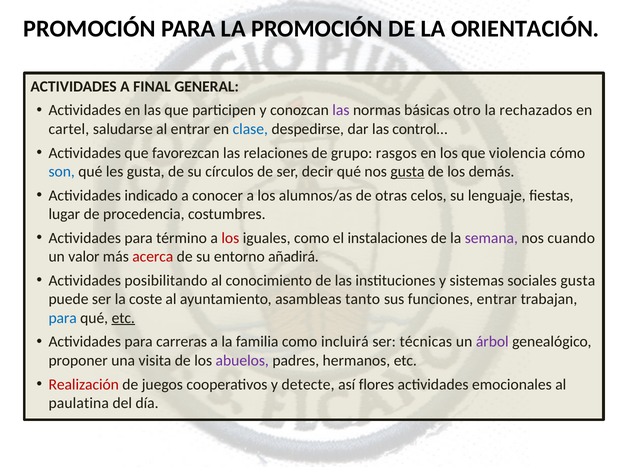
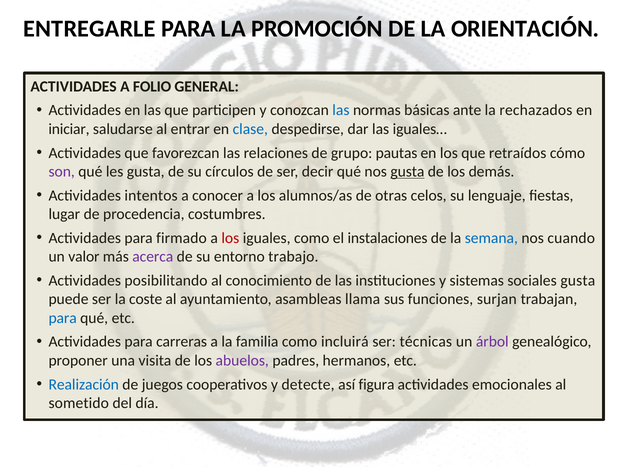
PROMOCIÓN: PROMOCIÓN -> ENTREGARLE (89, 29)
FINAL: FINAL -> FOLIO (152, 87)
las colour: purple -> blue (341, 110)
otro: otro -> ante (467, 110)
cartel: cartel -> iniciar (69, 129)
control…: control… -> iguales… (420, 129)
rasgos: rasgos -> pautas (397, 153)
violencia: violencia -> retraídos (518, 153)
son colour: blue -> purple (62, 172)
indicado: indicado -> intentos (151, 196)
término: término -> firmado (181, 238)
semana colour: purple -> blue (491, 238)
acerca colour: red -> purple (153, 257)
añadirá: añadirá -> trabajo (293, 257)
tanto: tanto -> llama (363, 299)
funciones entrar: entrar -> surjan (497, 299)
etc underline: present -> none (123, 318)
Realización colour: red -> blue (84, 385)
flores: flores -> figura (377, 385)
paulatina: paulatina -> sometido (79, 403)
